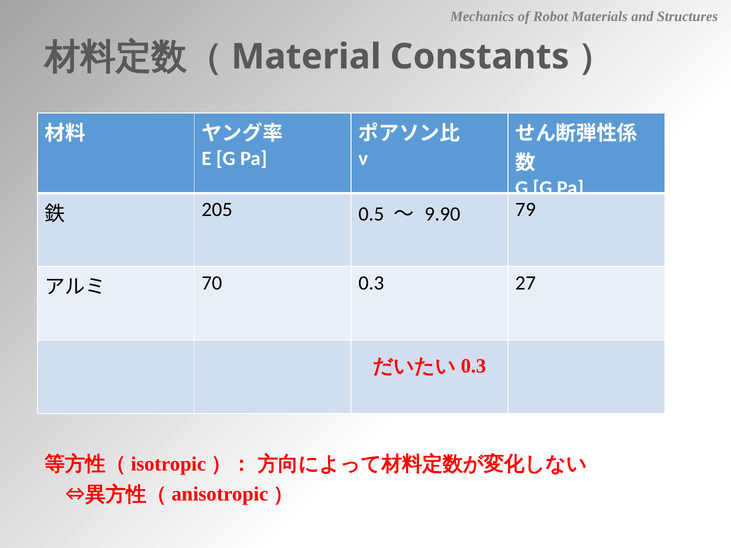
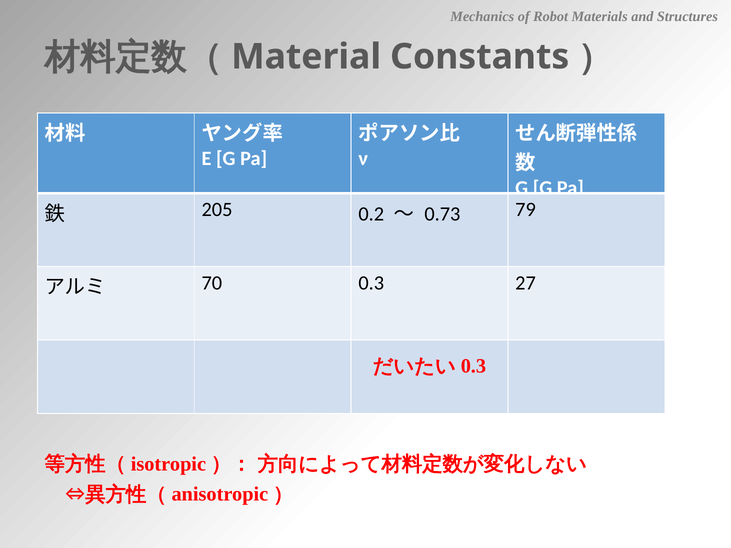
0.5: 0.5 -> 0.2 (371, 214)
9.90: 9.90 -> 0.73 (442, 214)
